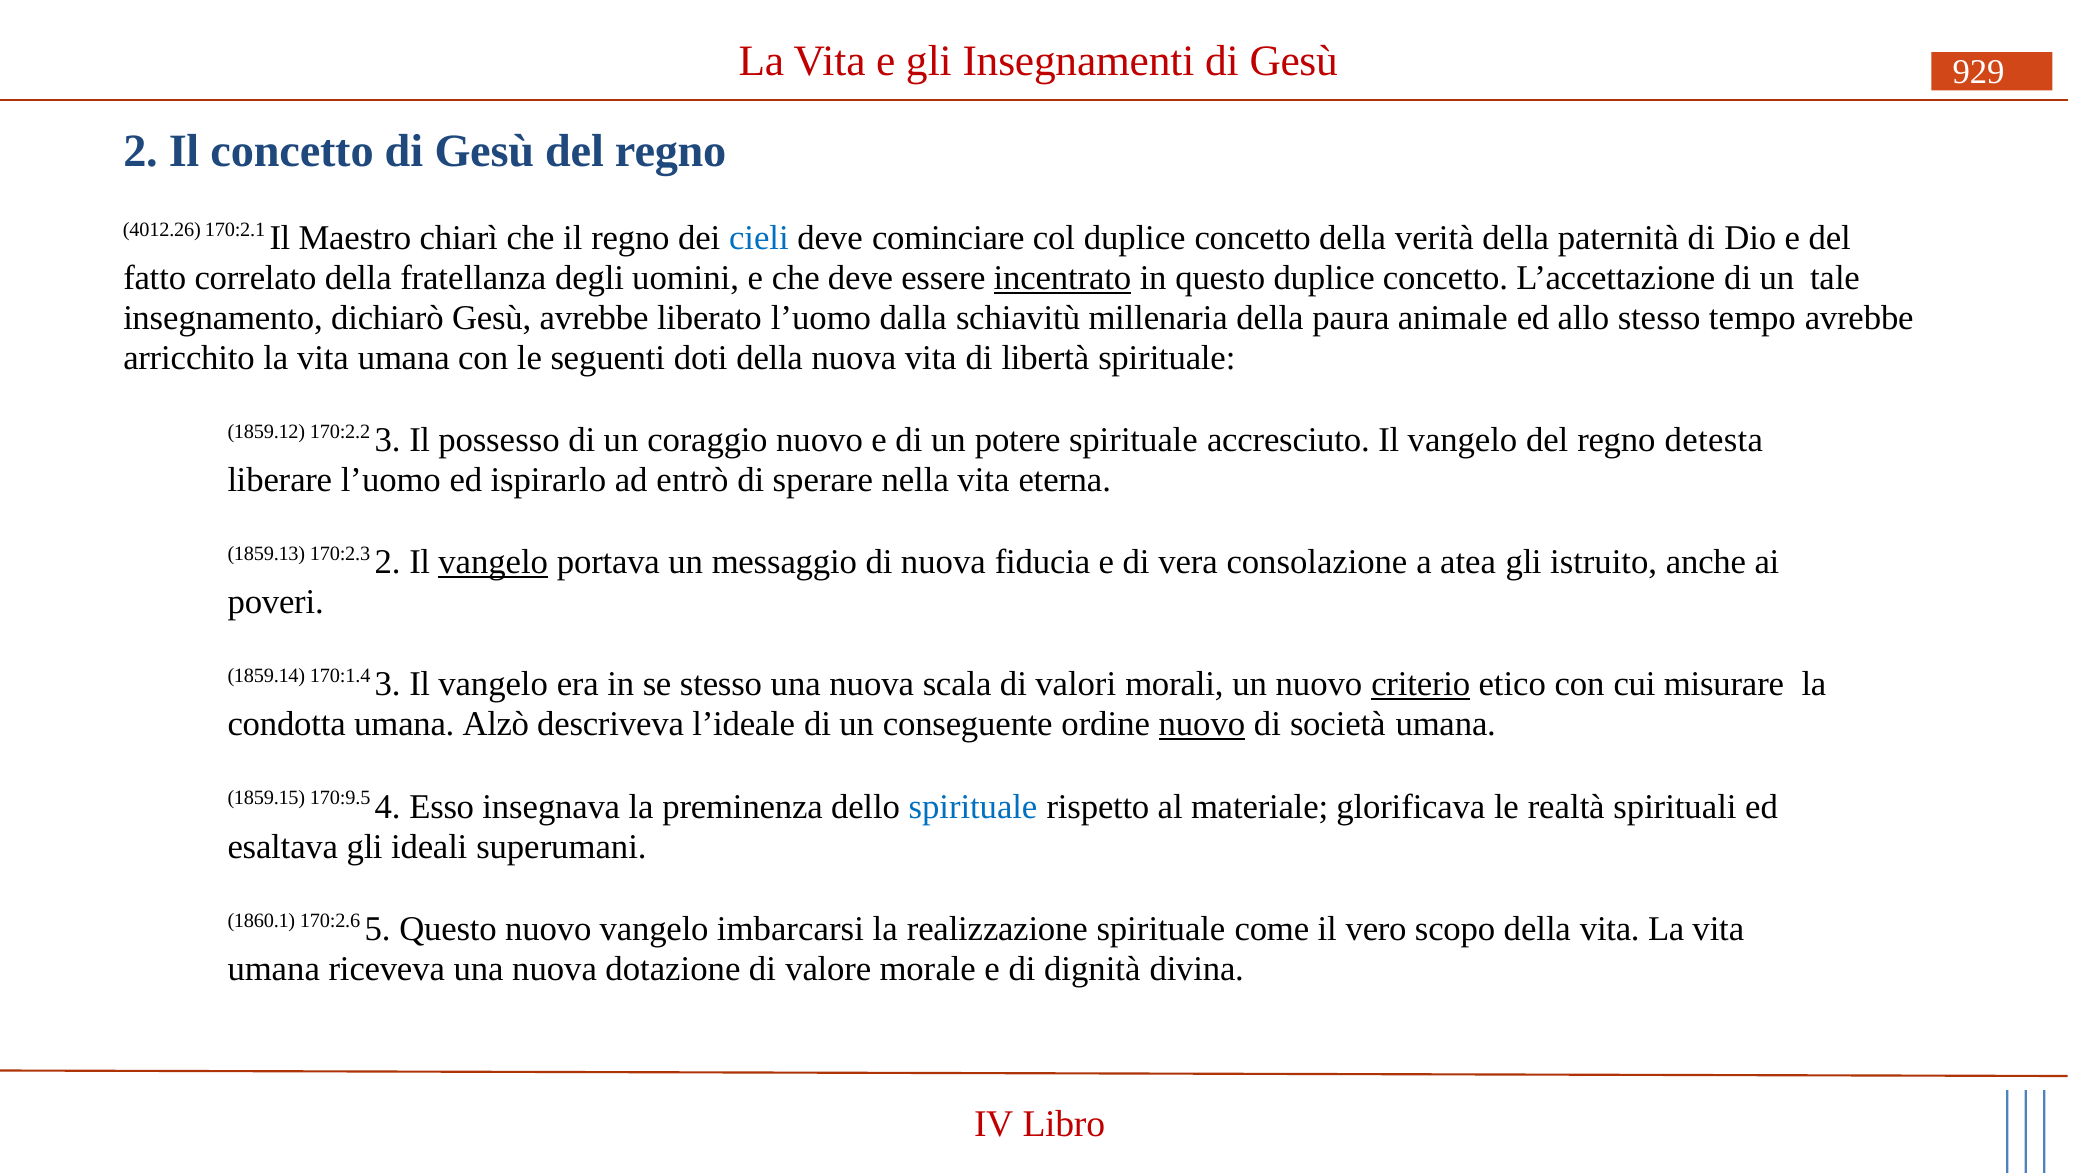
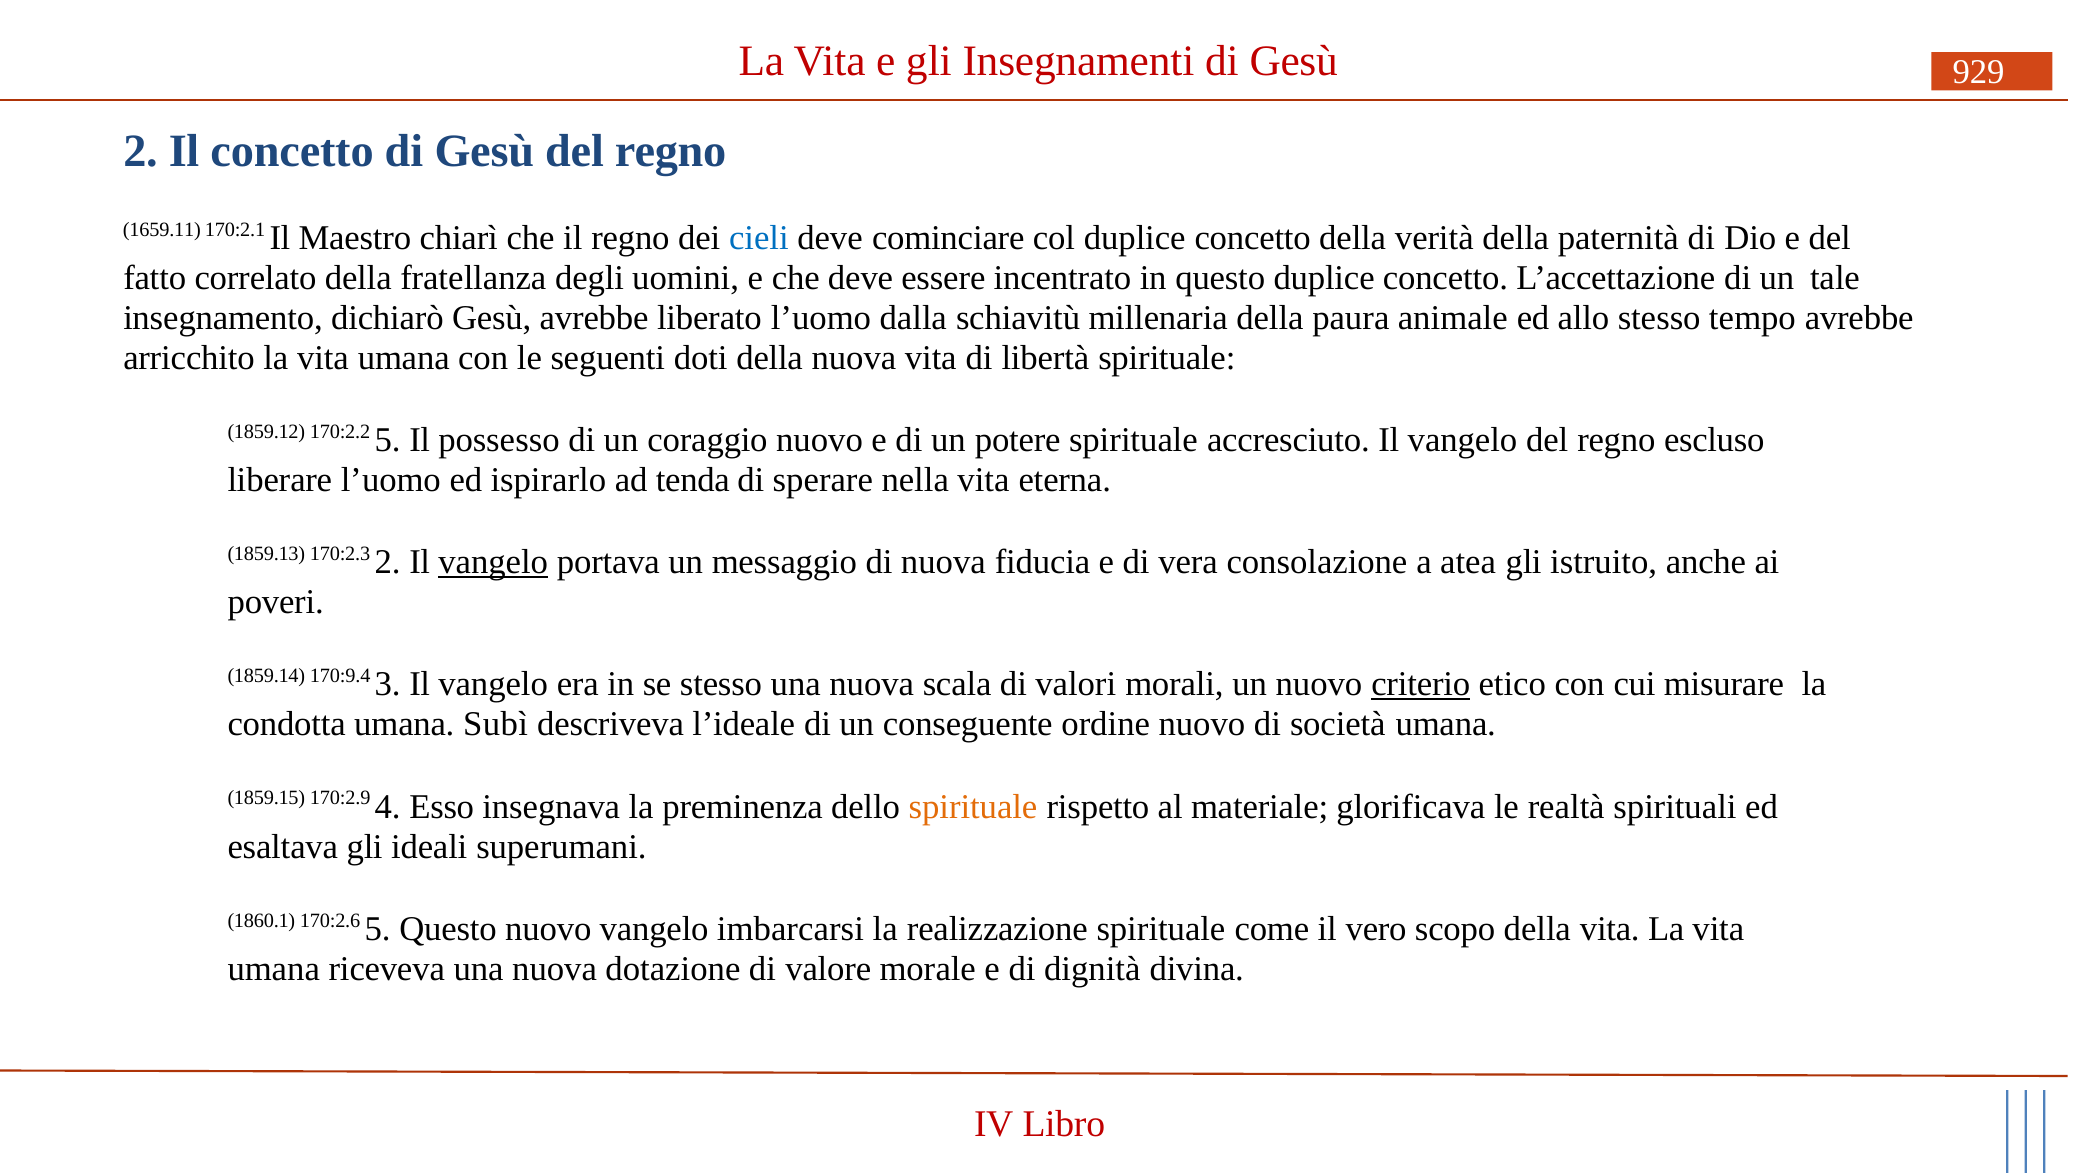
4012.26: 4012.26 -> 1659.11 (162, 230)
incentrato underline: present -> none (1062, 278)
170:2.2 3: 3 -> 5 (388, 440)
detesta: detesta -> escluso (1714, 440)
entrò: entrò -> tenda (693, 480)
170:1.4: 170:1.4 -> 170:9.4 (340, 676)
Alzò: Alzò -> Subì (496, 724)
nuovo underline: present -> none (1202, 724)
170:9.5: 170:9.5 -> 170:2.9 (340, 798)
spirituale colour: blue -> orange (973, 807)
